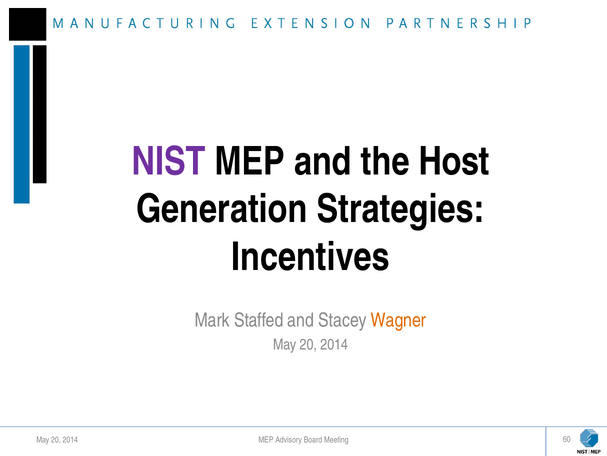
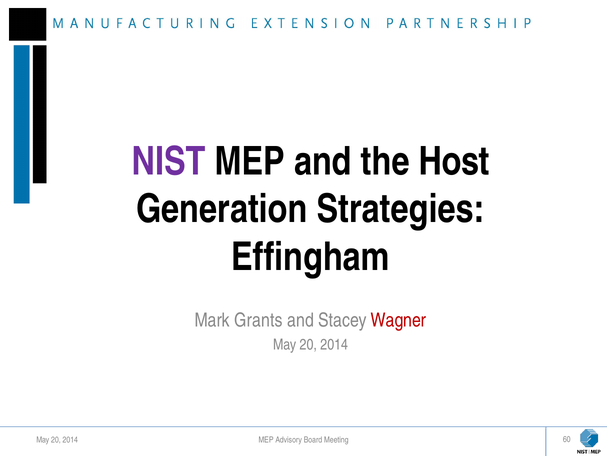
Incentives: Incentives -> Effingham (311, 257)
Staffed: Staffed -> Grants (259, 320)
Wagner colour: orange -> red (399, 320)
